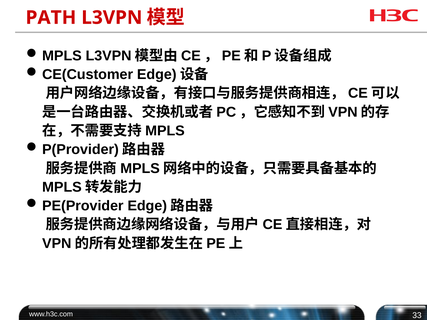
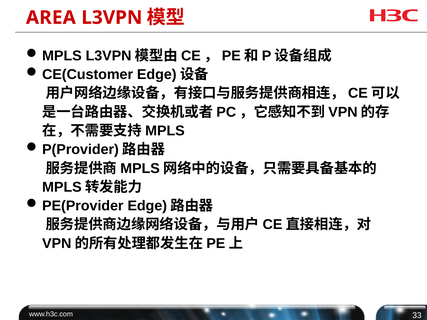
PATH: PATH -> AREA (51, 18)
